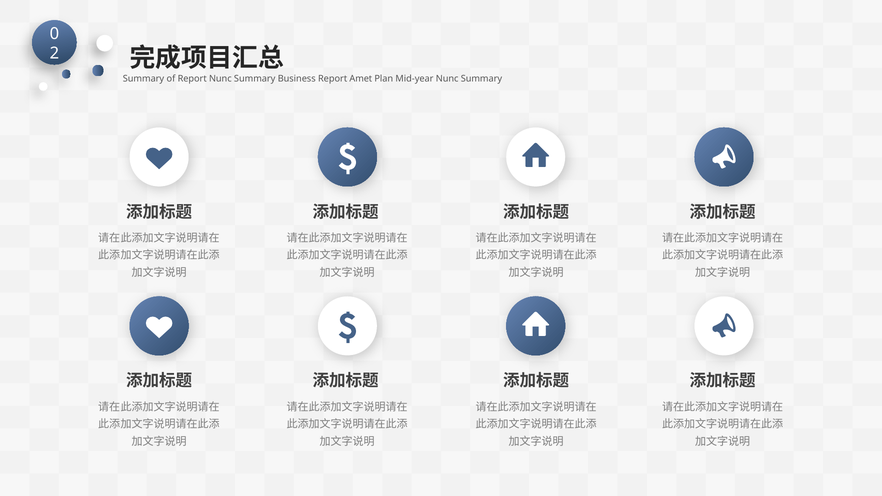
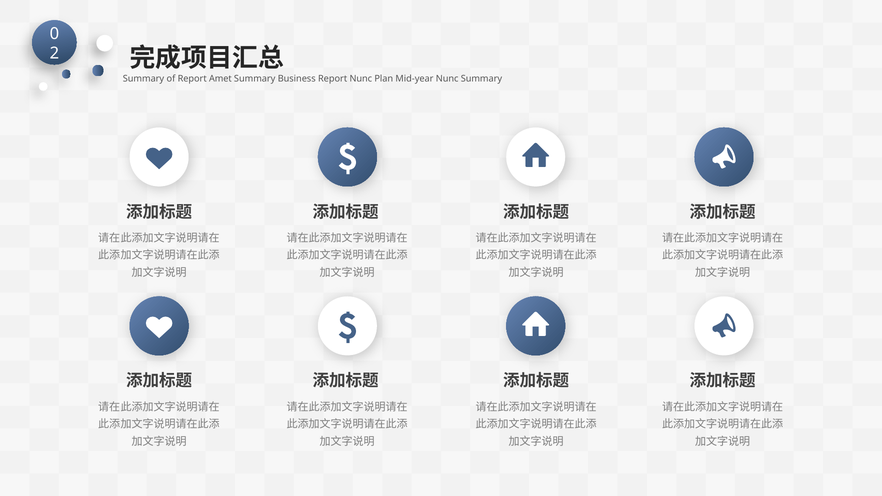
Report Nunc: Nunc -> Amet (220, 79)
Report Amet: Amet -> Nunc (361, 79)
